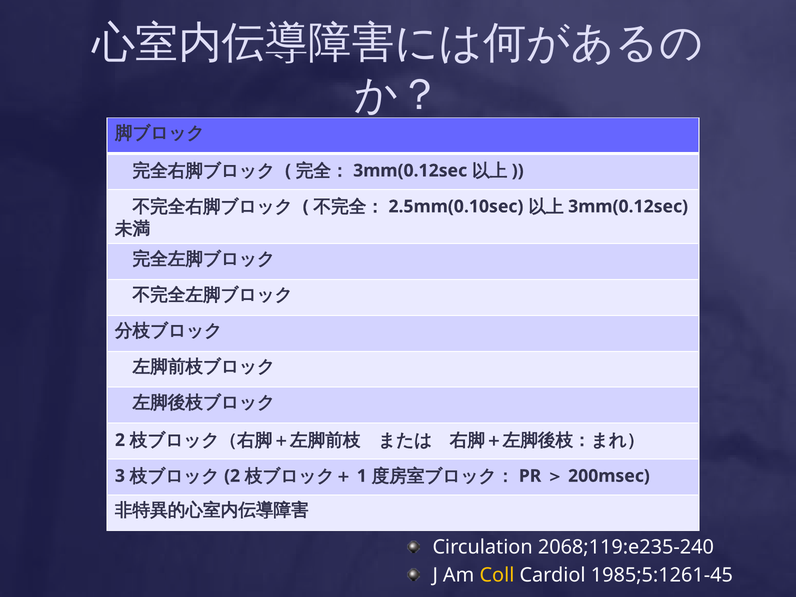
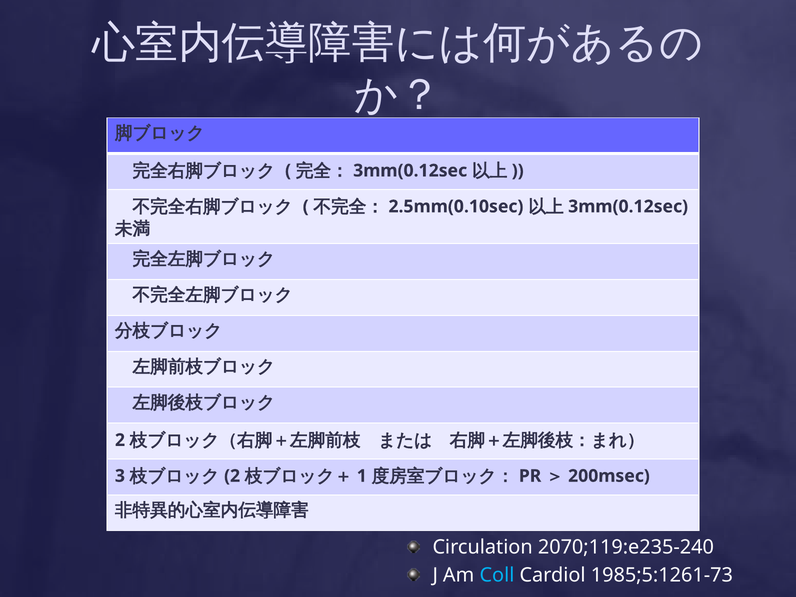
2068;119:e235-240: 2068;119:e235-240 -> 2070;119:e235-240 (626, 547)
Coll colour: yellow -> light blue (497, 575)
1985;5:1261-45: 1985;5:1261-45 -> 1985;5:1261-73 (662, 575)
